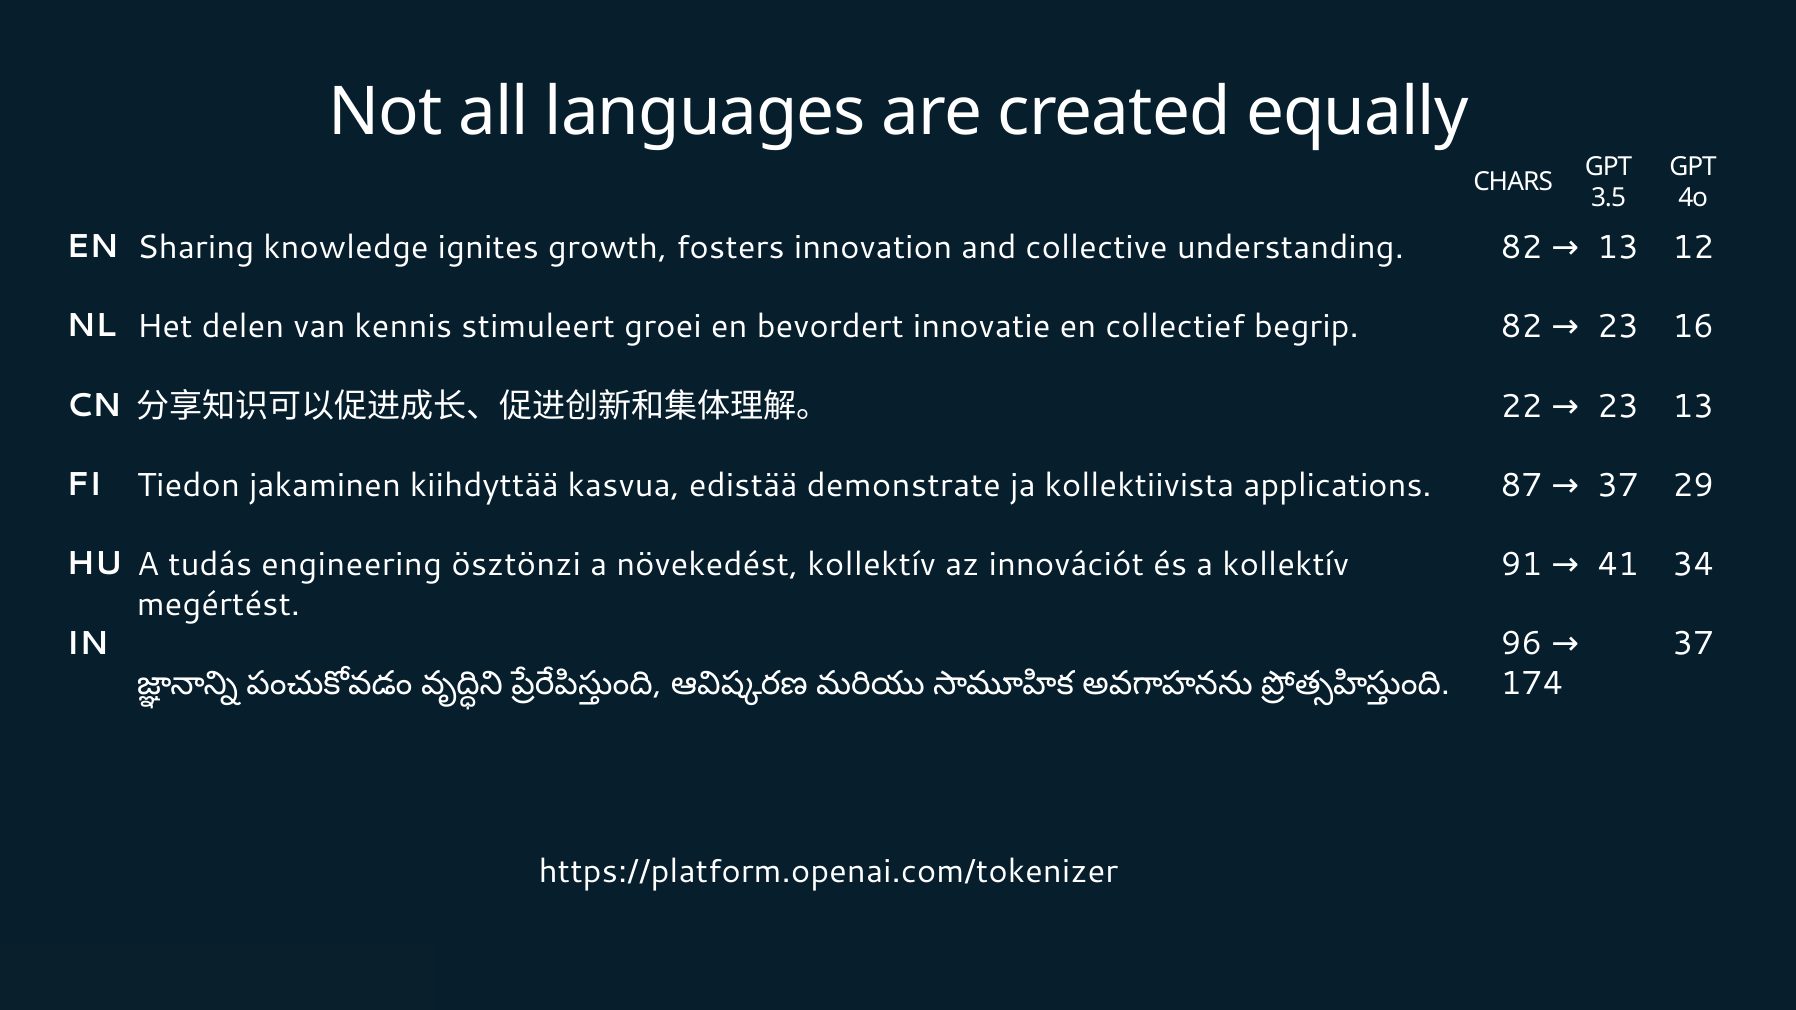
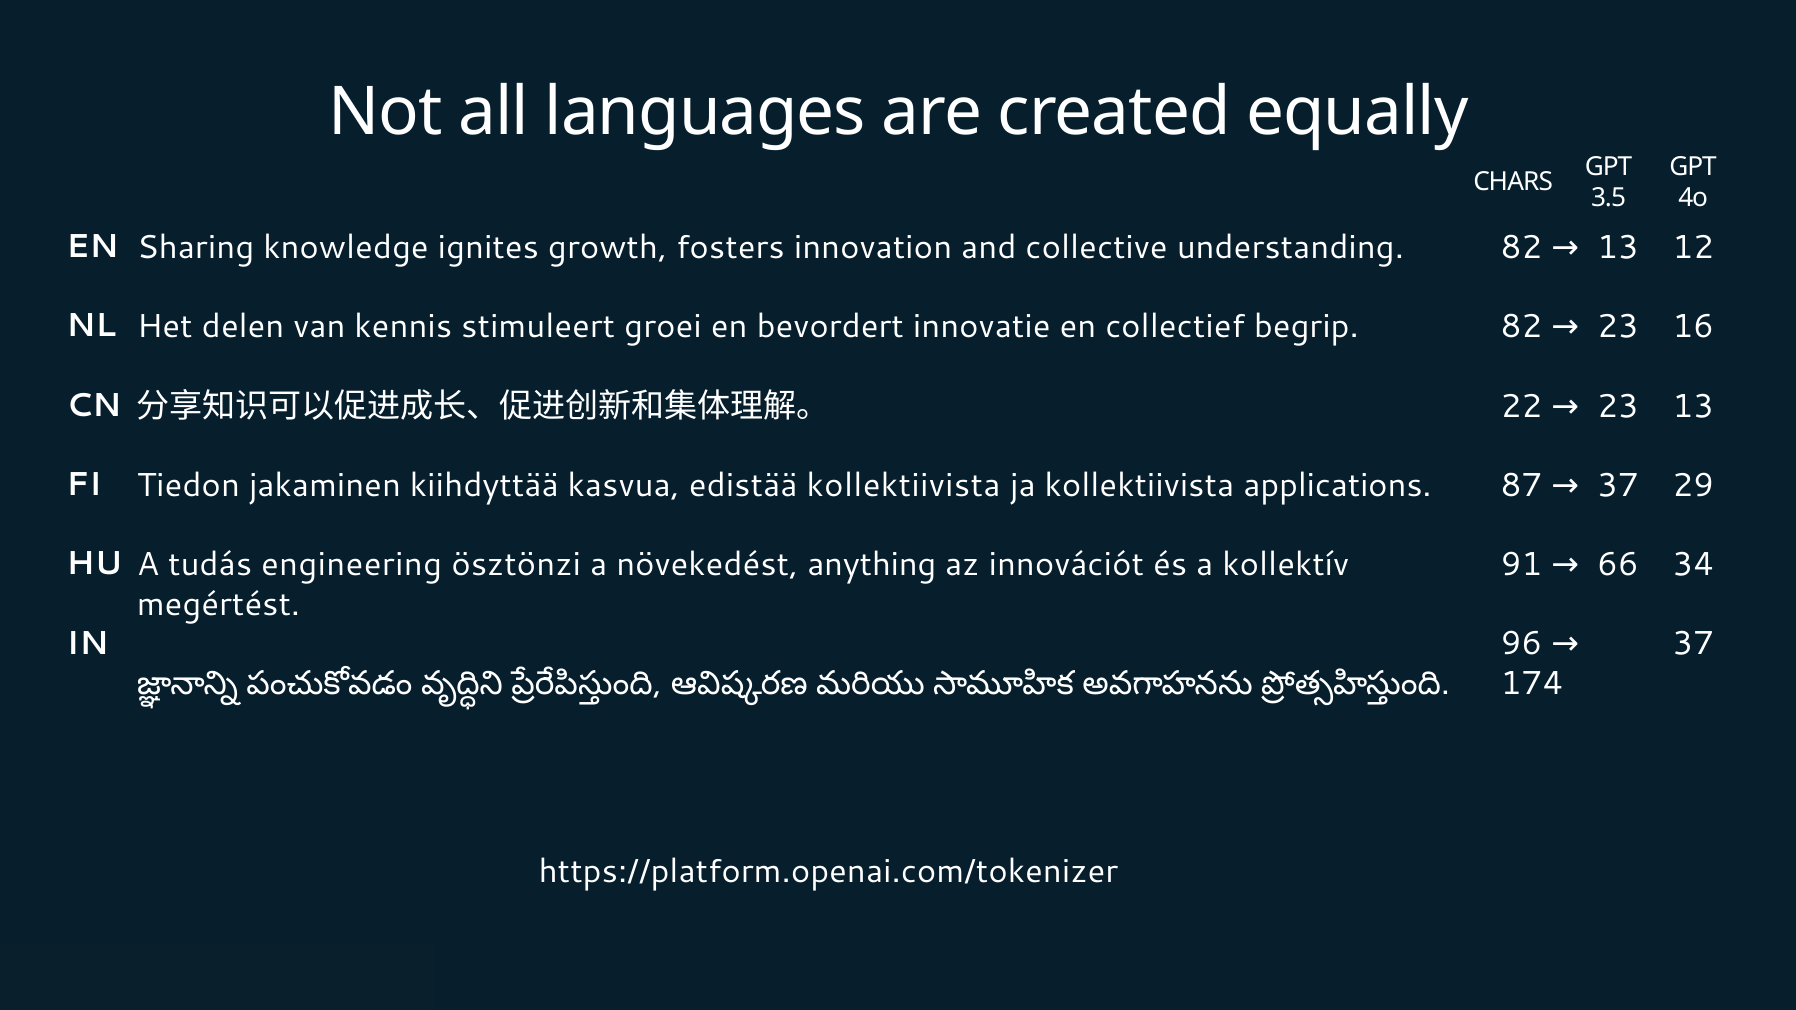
edistää demonstrate: demonstrate -> kollektiivista (904, 486)
növekedést kollektív: kollektív -> anything (872, 565)
41: 41 -> 66 (1618, 565)
